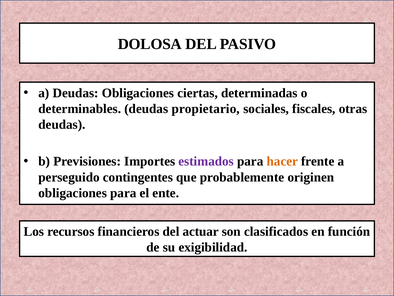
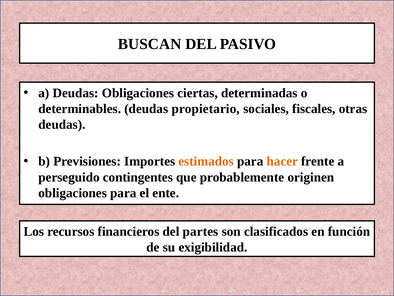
DOLOSA: DOLOSA -> BUSCAN (150, 44)
estimados colour: purple -> orange (206, 161)
actuar: actuar -> partes (201, 231)
